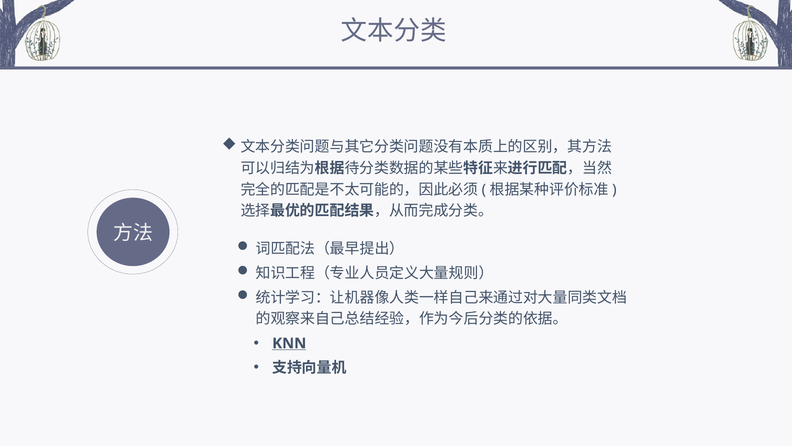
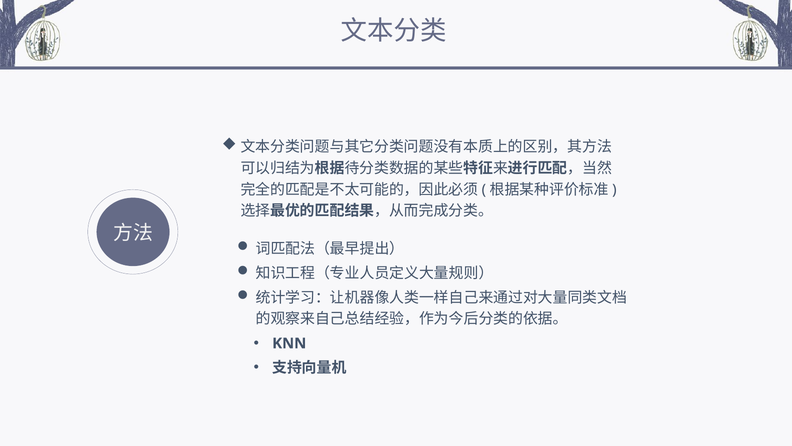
KNN underline: present -> none (289, 343)
